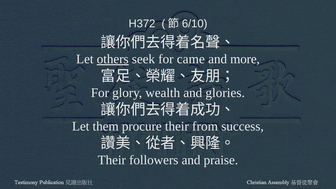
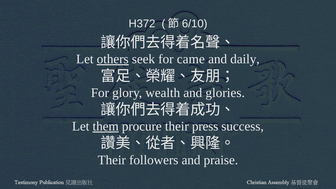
more: more -> daily (245, 59)
them underline: none -> present (106, 126)
from: from -> press (205, 126)
